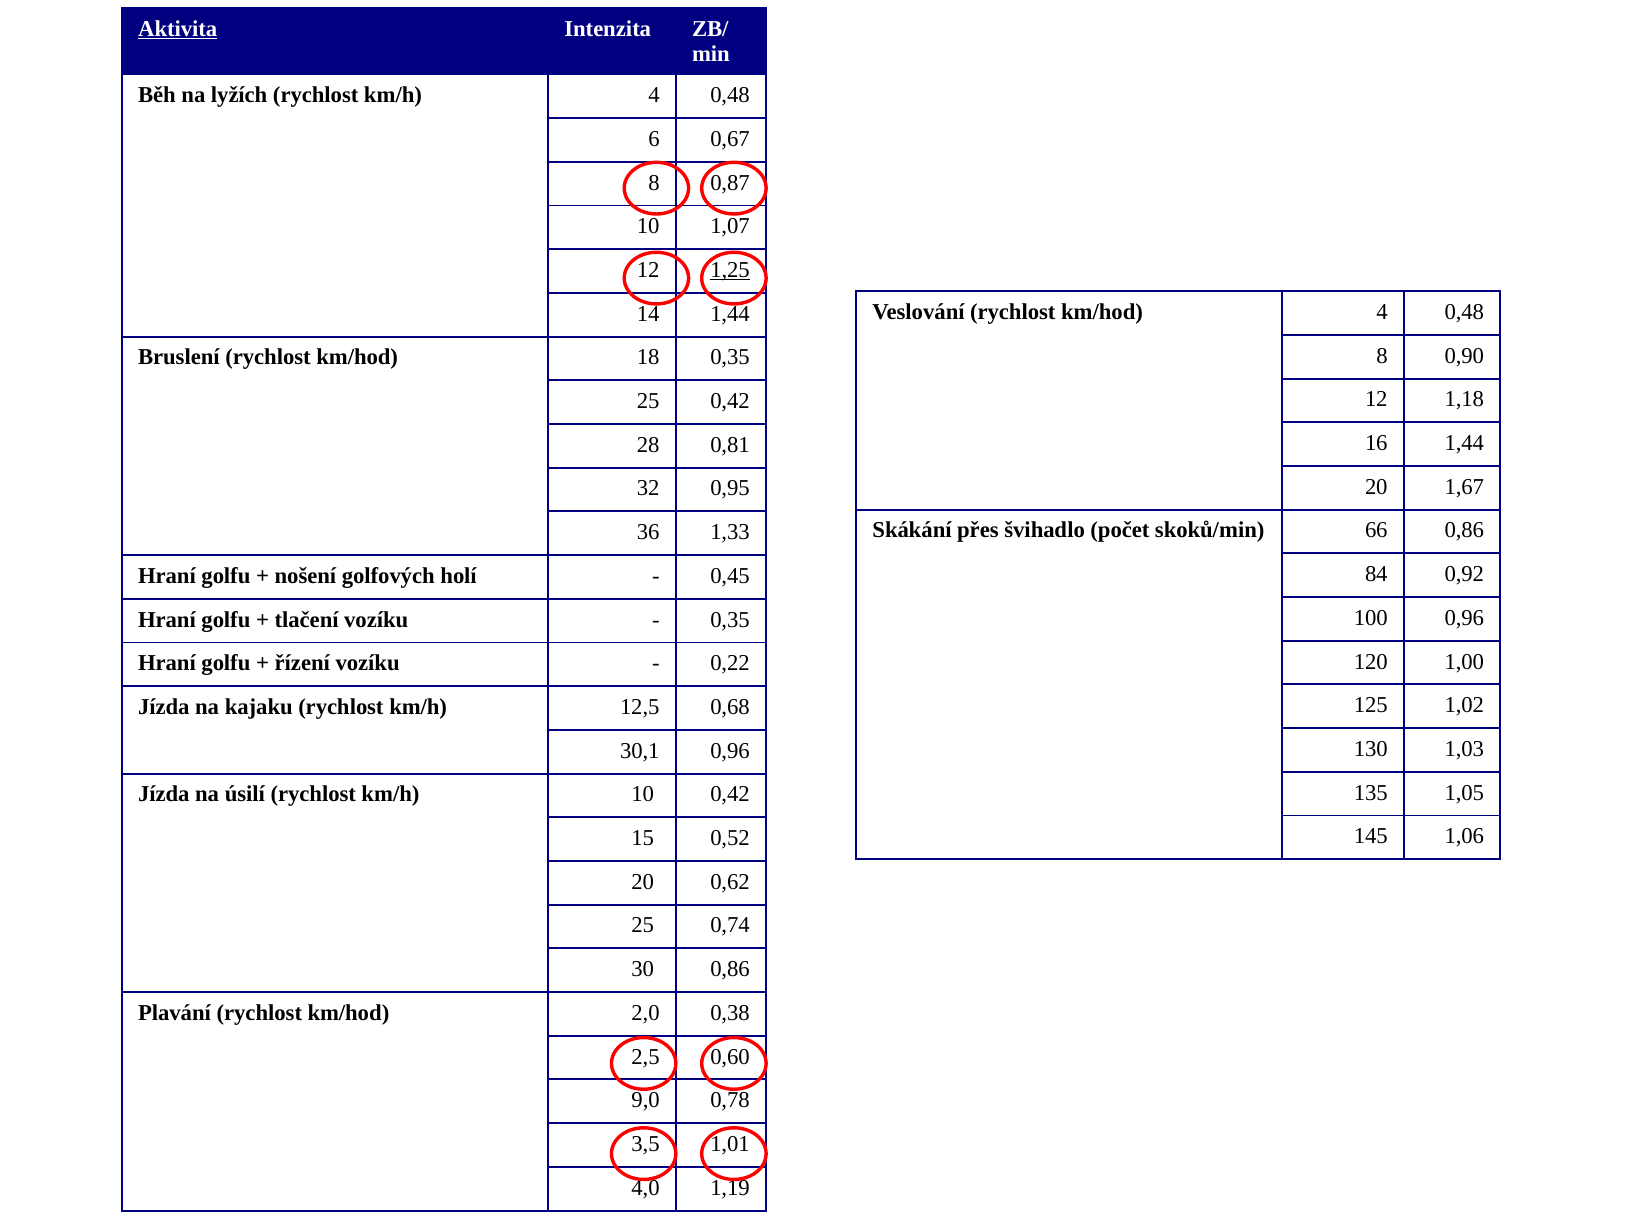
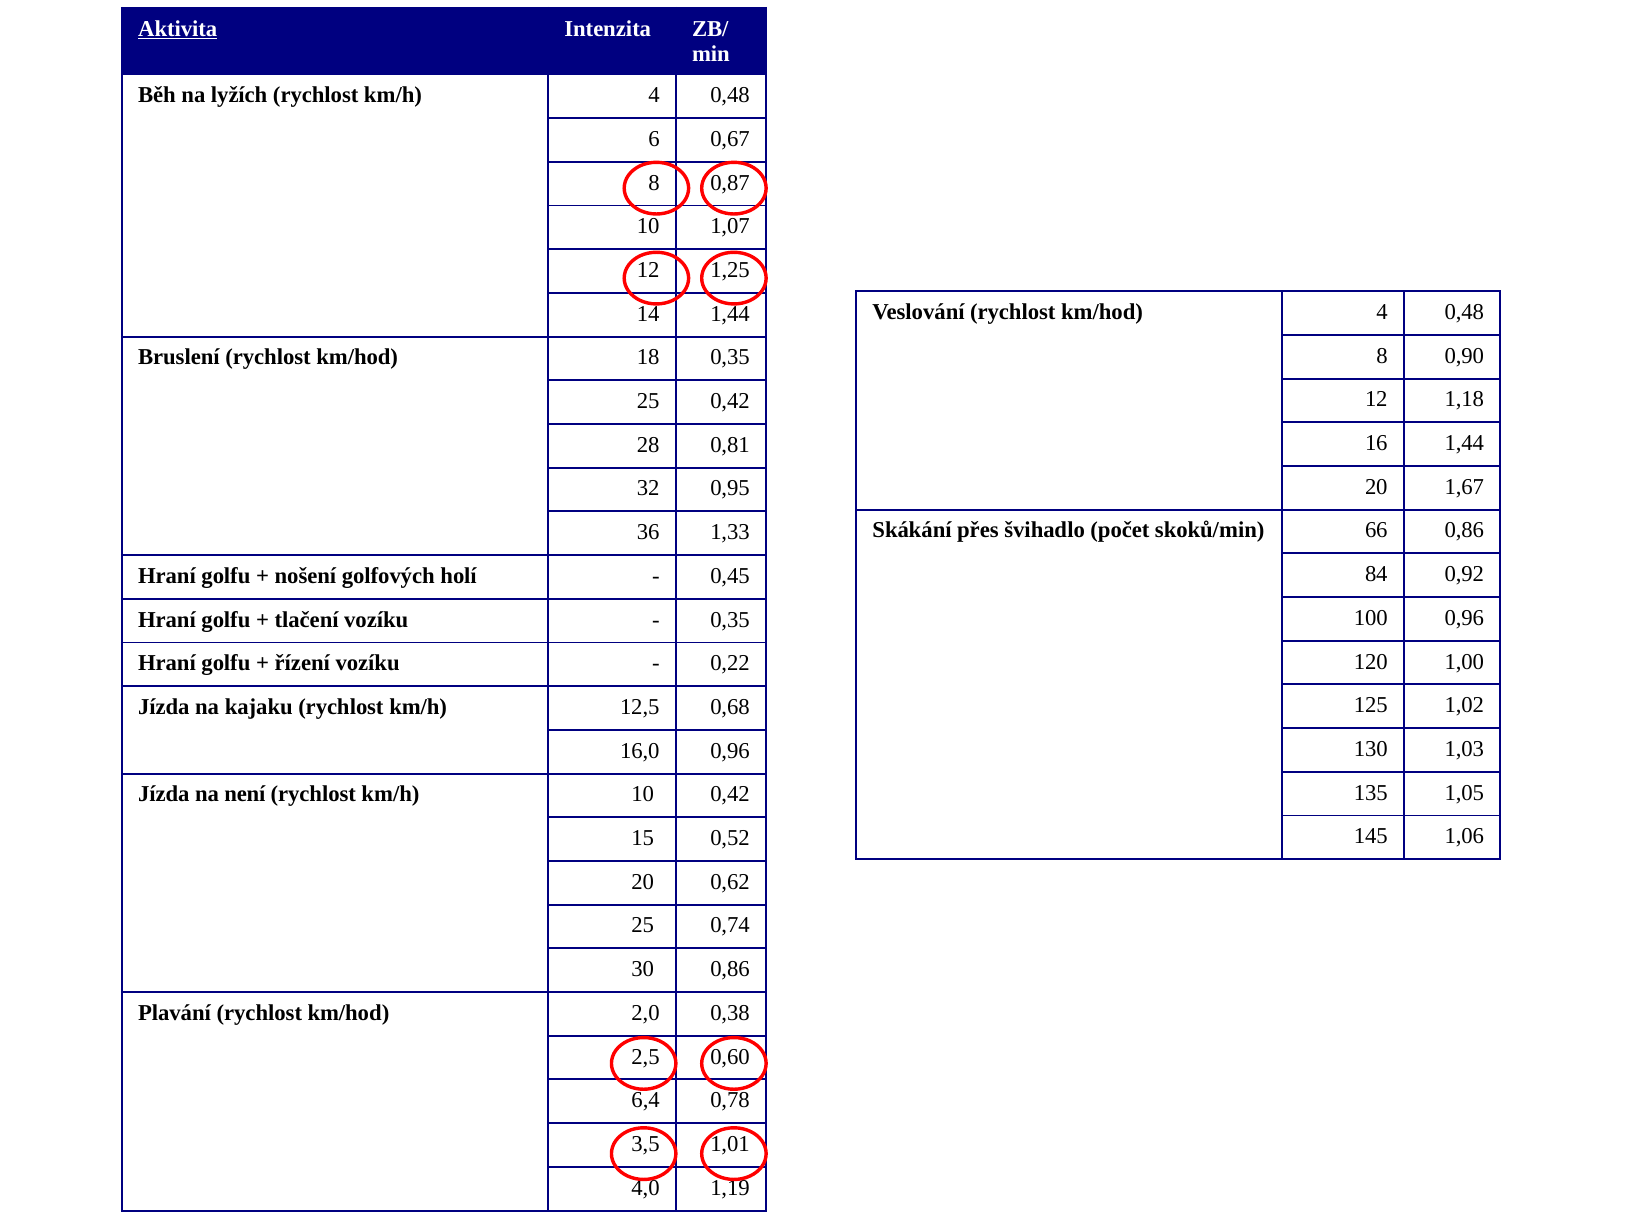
1,25 underline: present -> none (730, 270)
30,1: 30,1 -> 16,0 (640, 751)
úsilí: úsilí -> není (245, 795)
9,0: 9,0 -> 6,4 (646, 1101)
